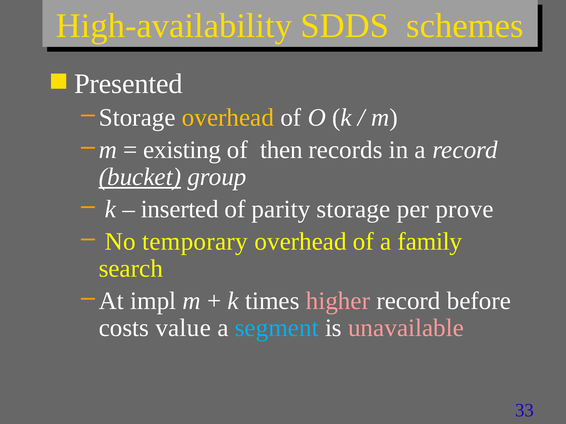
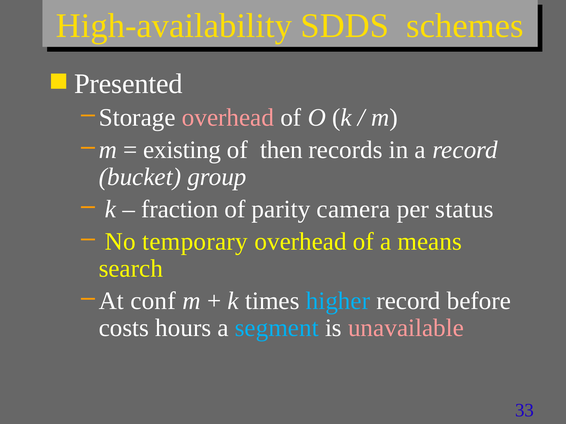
overhead colour: yellow -> pink (228, 118)
bucket underline: present -> none (140, 177)
inserted: inserted -> fraction (180, 209)
parity storage: storage -> camera (354, 209)
prove: prove -> status (465, 209)
family: family -> means (430, 242)
impl: impl -> conf (153, 301)
higher colour: pink -> light blue (338, 301)
value: value -> hours (183, 328)
